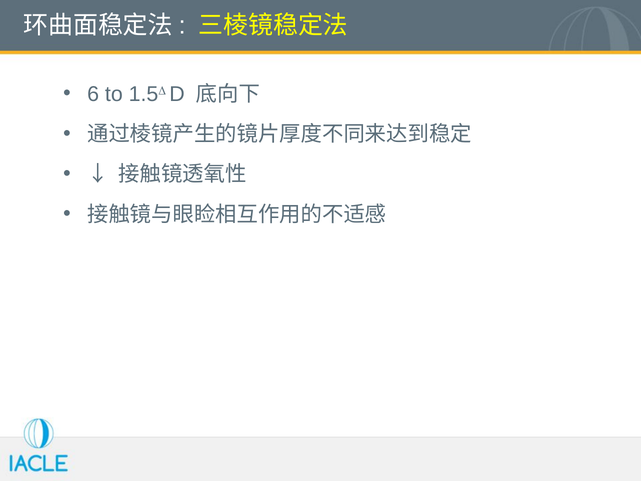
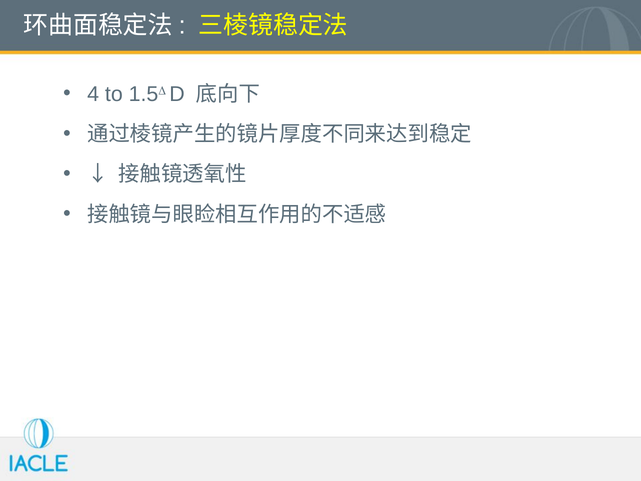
6: 6 -> 4 (93, 94)
